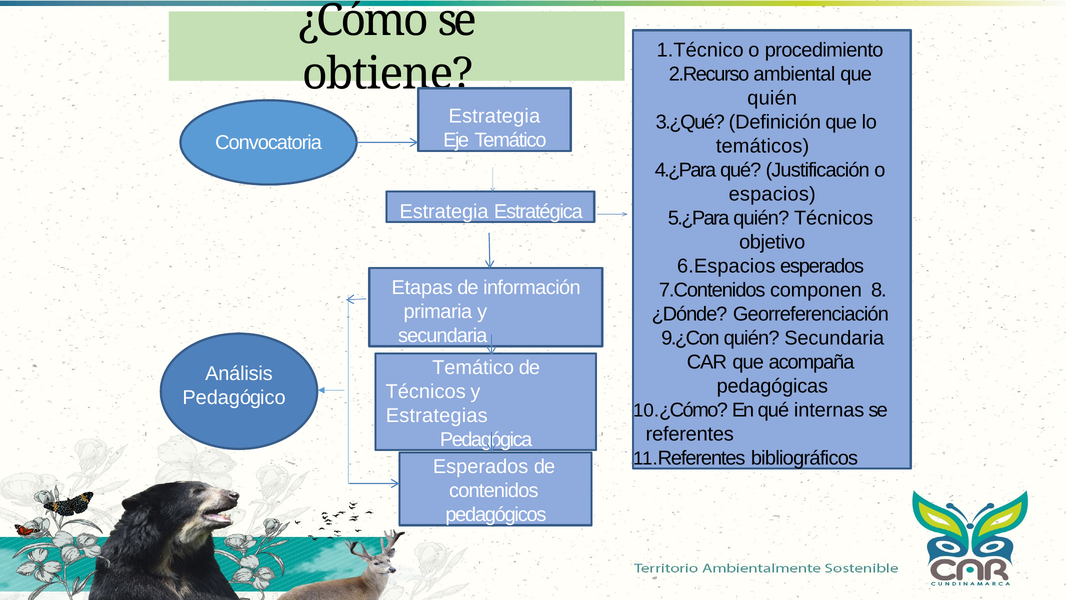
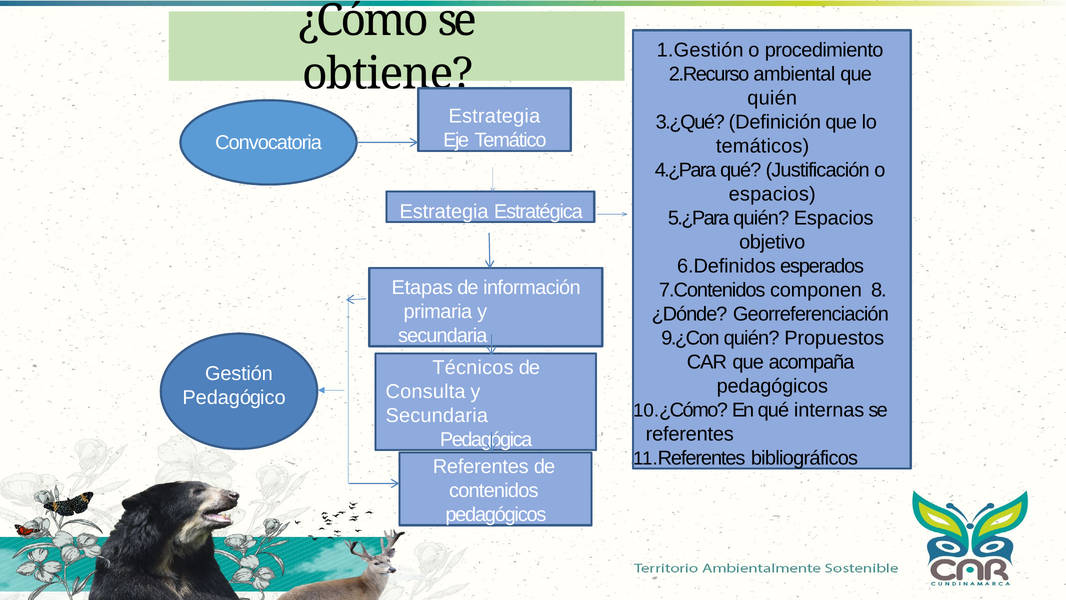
1.Técnico: 1.Técnico -> 1.Gestión (700, 50)
quién Técnicos: Técnicos -> Espacios (834, 218)
6.Espacios: 6.Espacios -> 6.Definidos (726, 266)
quién Secundaria: Secundaria -> Propuestos (834, 338)
Temático: Temático -> Técnicos (473, 367)
Análisis: Análisis -> Gestión (239, 373)
pedagógicas: pedagógicas -> pedagógicos (772, 386)
Técnicos: Técnicos -> Consulta (426, 391)
Estrategias: Estrategias -> Secundaria (437, 415)
Esperados: Esperados -> Referentes (481, 466)
